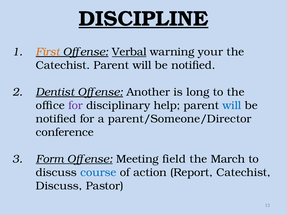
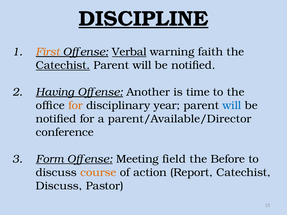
your: your -> faith (210, 52)
Catechist underline: none -> present (63, 65)
Dentist: Dentist -> Having (55, 92)
long: long -> time (198, 92)
for colour: purple -> orange (76, 106)
help: help -> year (167, 106)
parent/Someone/Director: parent/Someone/Director -> parent/Available/Director (180, 119)
March: March -> Before (228, 159)
course colour: blue -> orange (98, 173)
